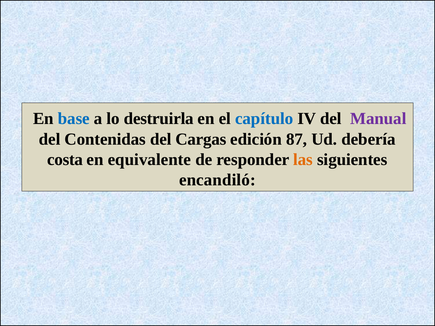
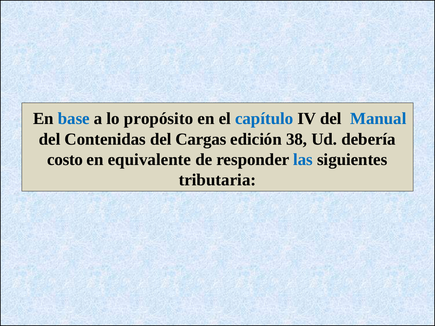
destruirla: destruirla -> propósito (159, 119)
Manual colour: purple -> blue (378, 119)
87: 87 -> 38 (297, 139)
costa: costa -> costo (65, 160)
las colour: orange -> blue (303, 160)
encandiló: encandiló -> tributaria (217, 180)
